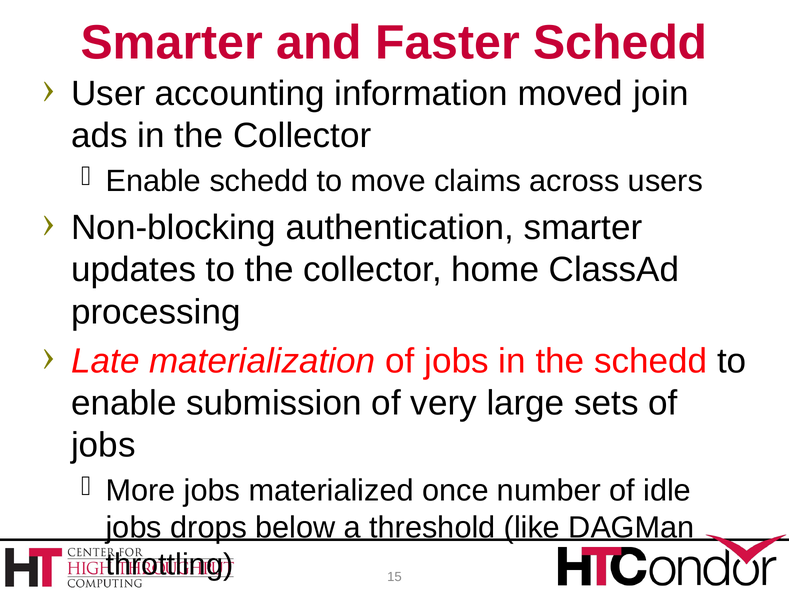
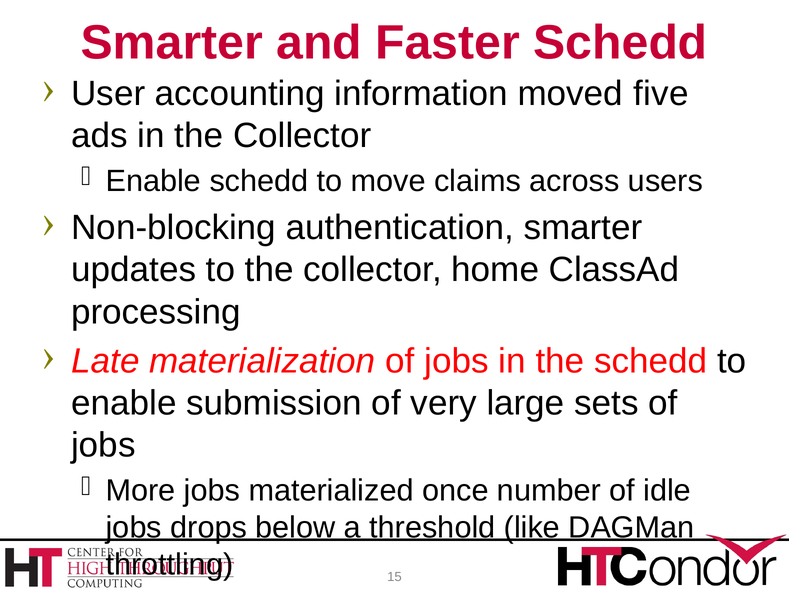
join: join -> five (661, 93)
